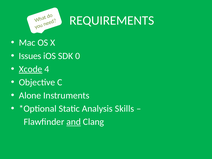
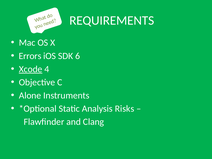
Issues: Issues -> Errors (30, 56)
0: 0 -> 6 (78, 56)
Skills: Skills -> Risks (125, 109)
and underline: present -> none (74, 122)
